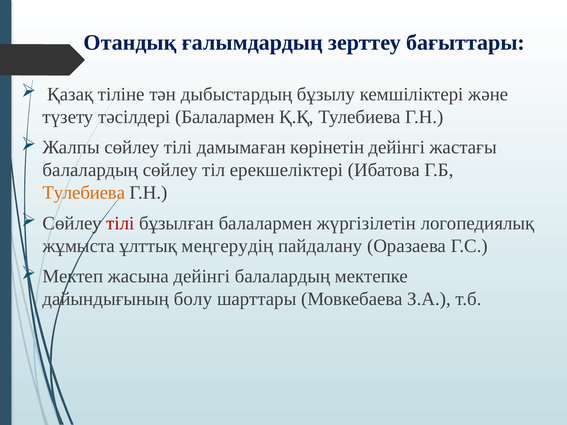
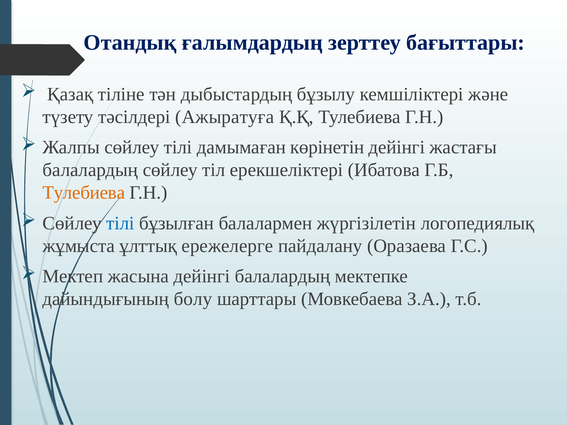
тәсілдері Балалармен: Балалармен -> Ажыратуға (225, 117)
тілі colour: red -> blue (120, 223)
меңгерудің: меңгерудің -> ережелерге (227, 246)
